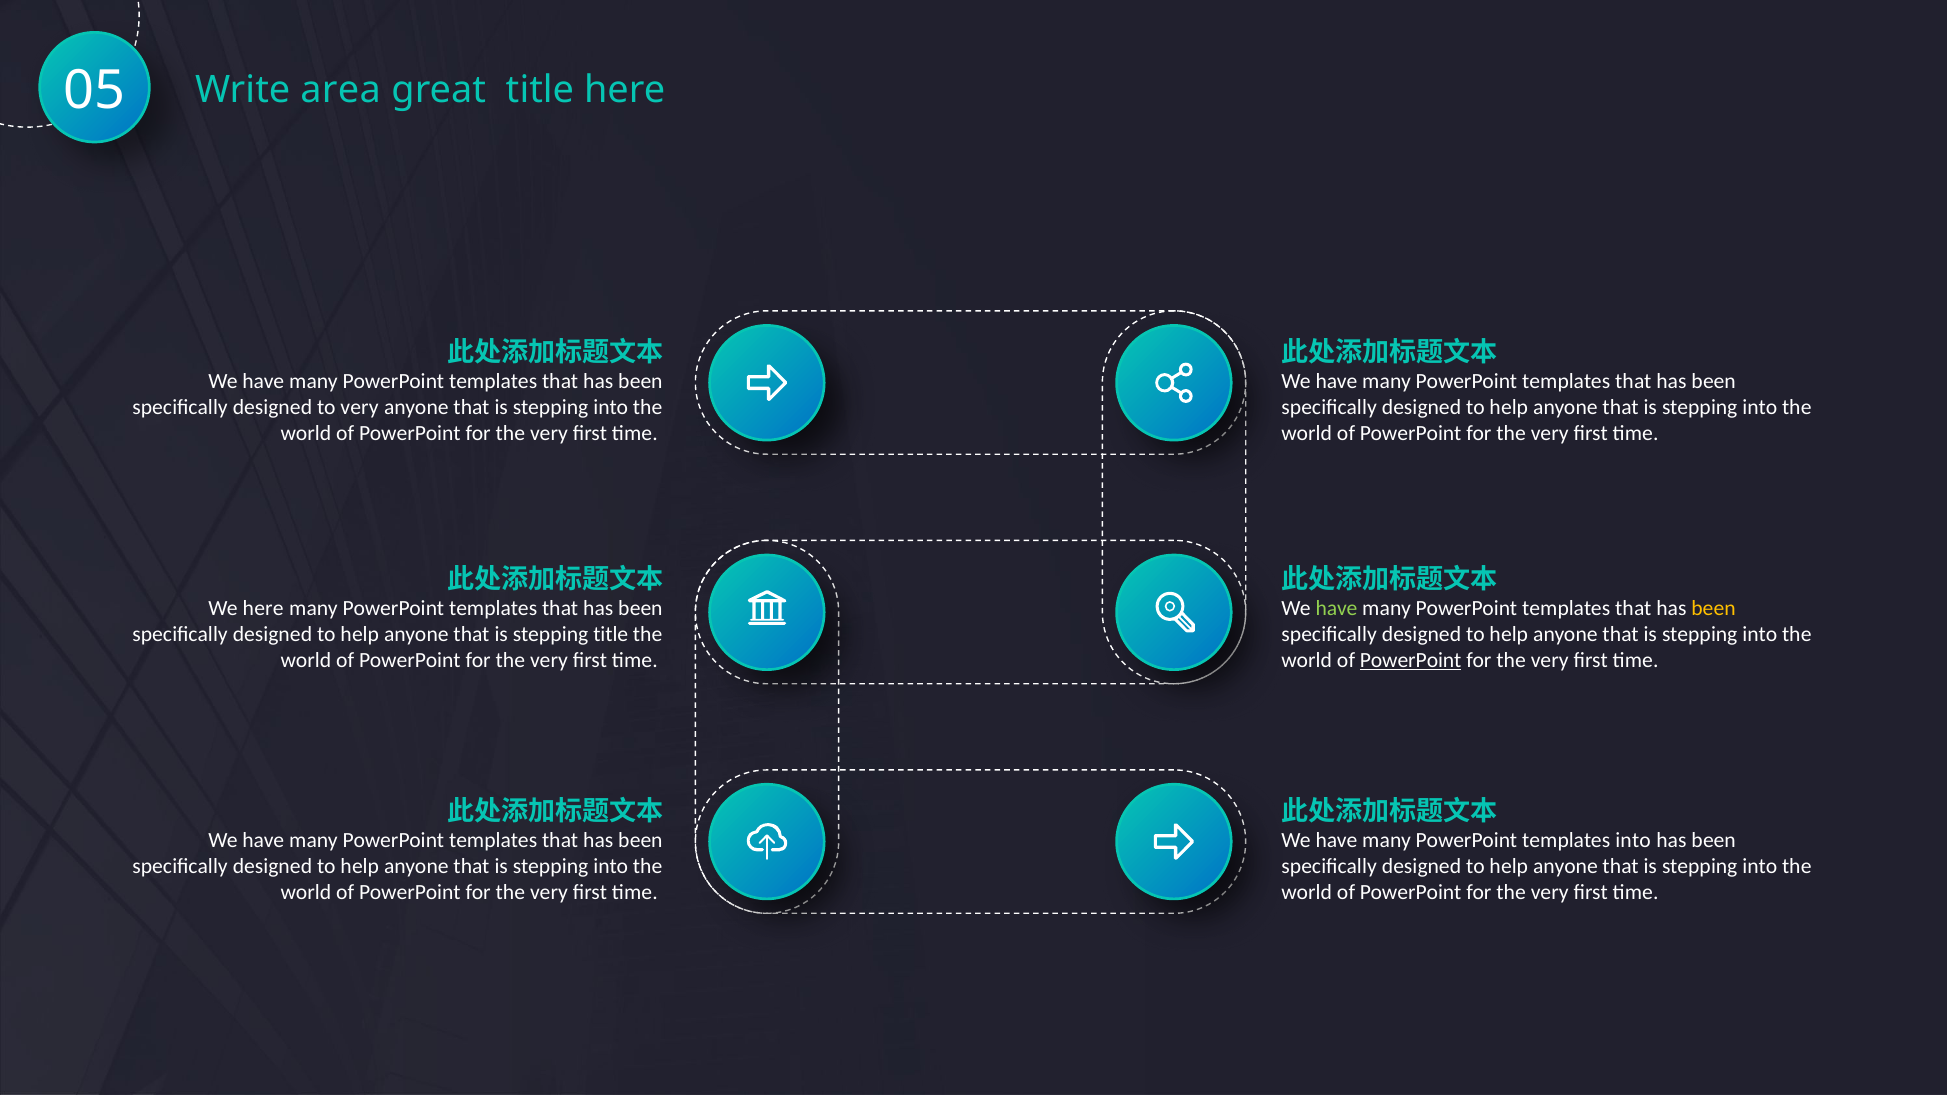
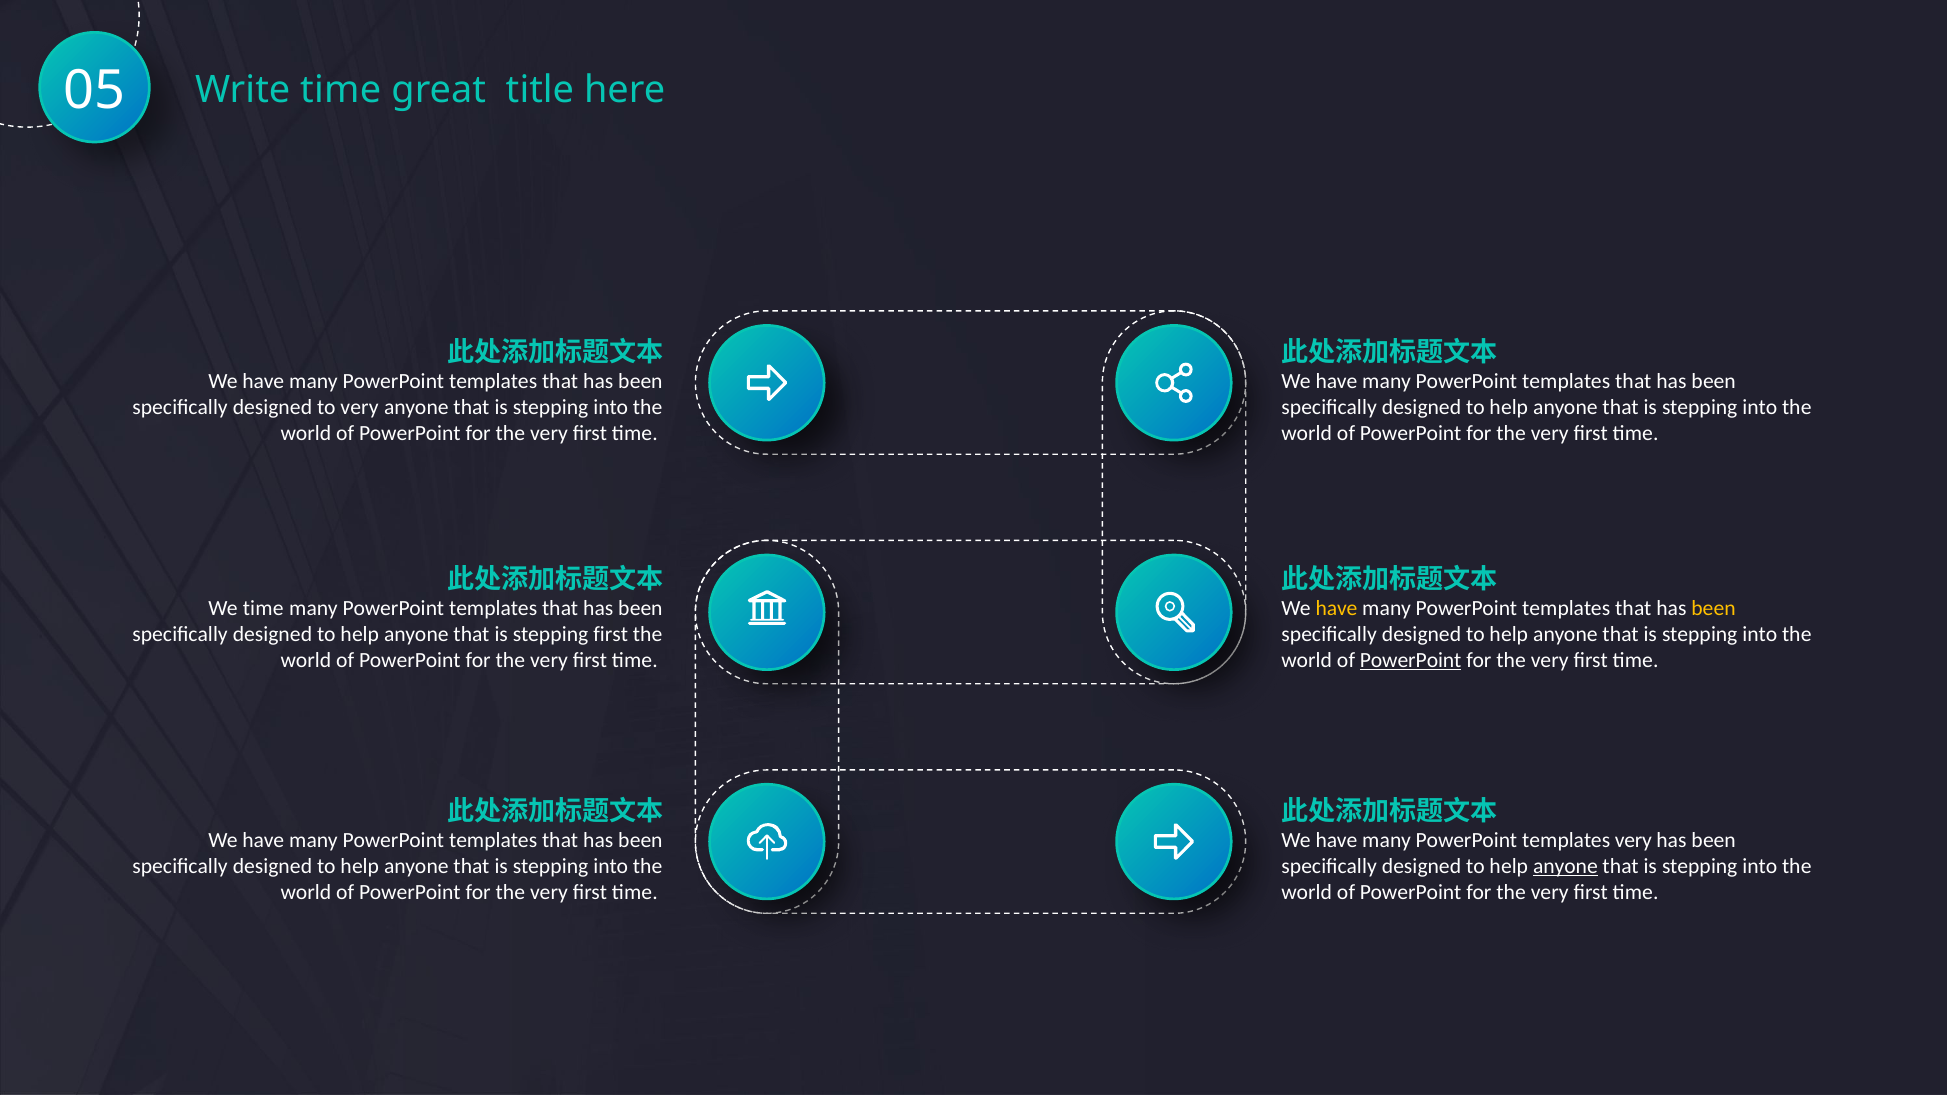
Write area: area -> time (341, 90)
We here: here -> time (263, 609)
have colour: light green -> yellow (1337, 609)
stepping title: title -> first (611, 634)
templates into: into -> very (1633, 840)
anyone underline: none -> present (1565, 866)
